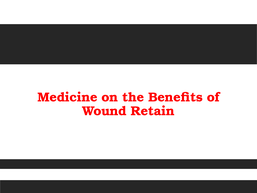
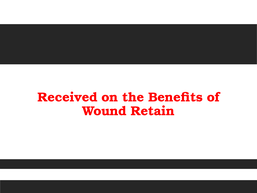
Medicine: Medicine -> Received (67, 97)
